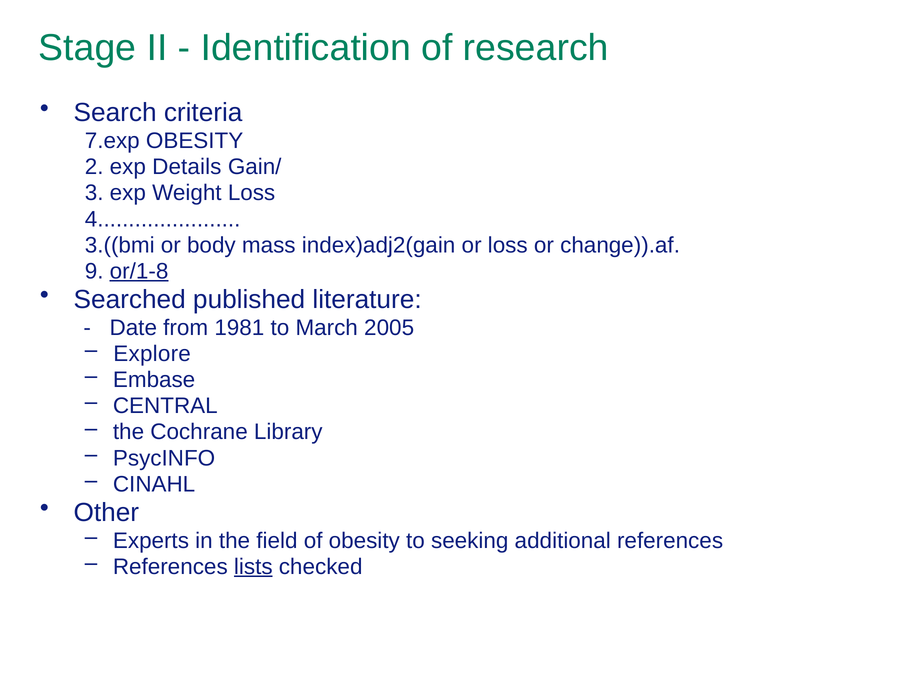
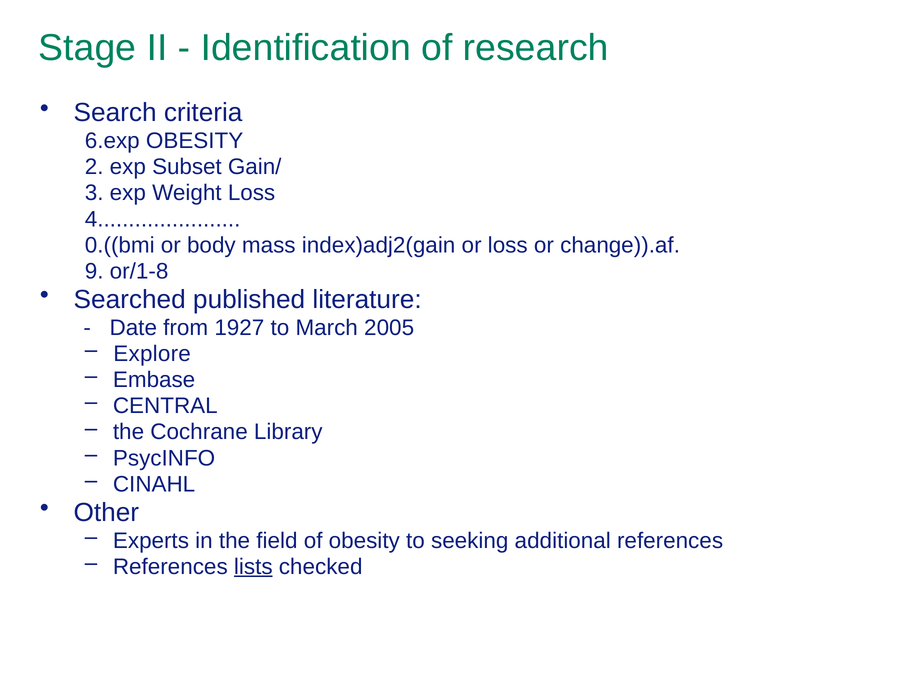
7.exp: 7.exp -> 6.exp (112, 141)
Details: Details -> Subset (187, 167)
3.((bmi: 3.((bmi -> 0.((bmi (120, 245)
or/1-8 underline: present -> none (139, 271)
1981: 1981 -> 1927 (239, 328)
